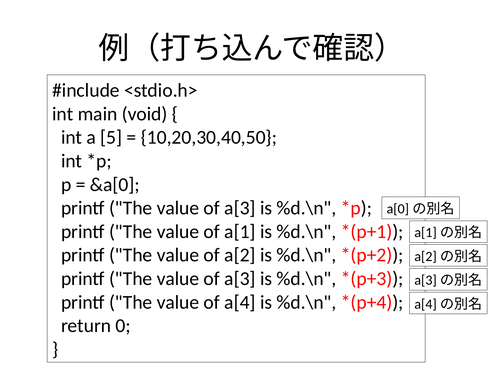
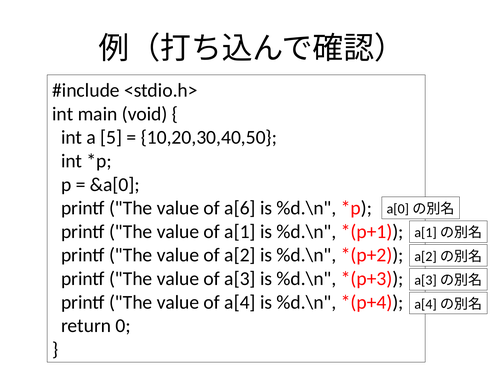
a[3: a[3 -> a[6 (240, 208)
